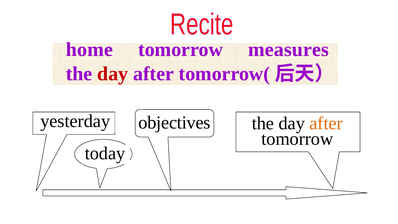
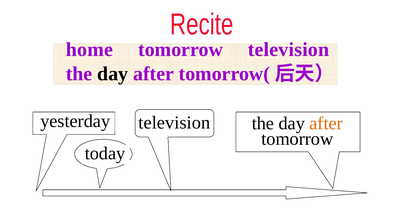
tomorrow measures: measures -> television (289, 50)
day colour: red -> black (113, 74)
yesterday objectives: objectives -> television (174, 123)
